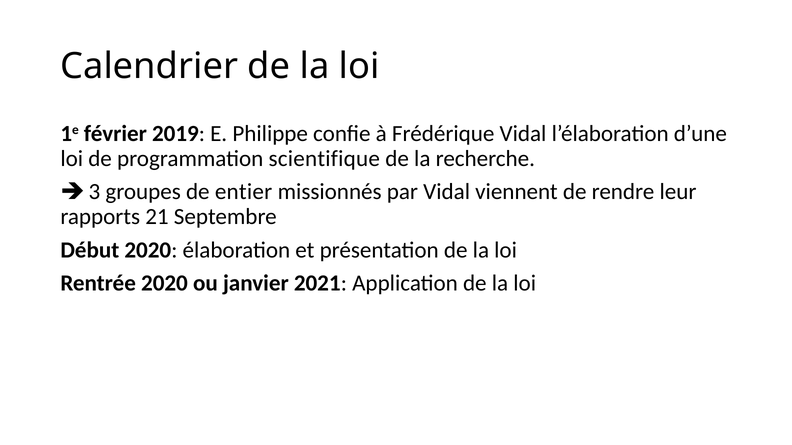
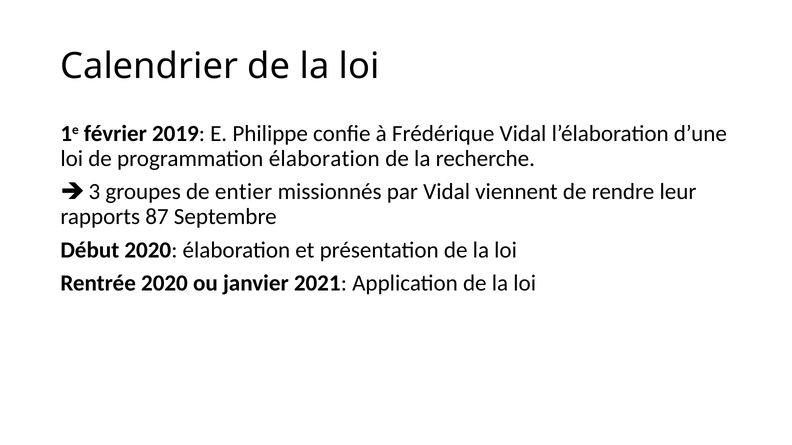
programmation scientifique: scientifique -> élaboration (324, 159)
21: 21 -> 87 (157, 217)
